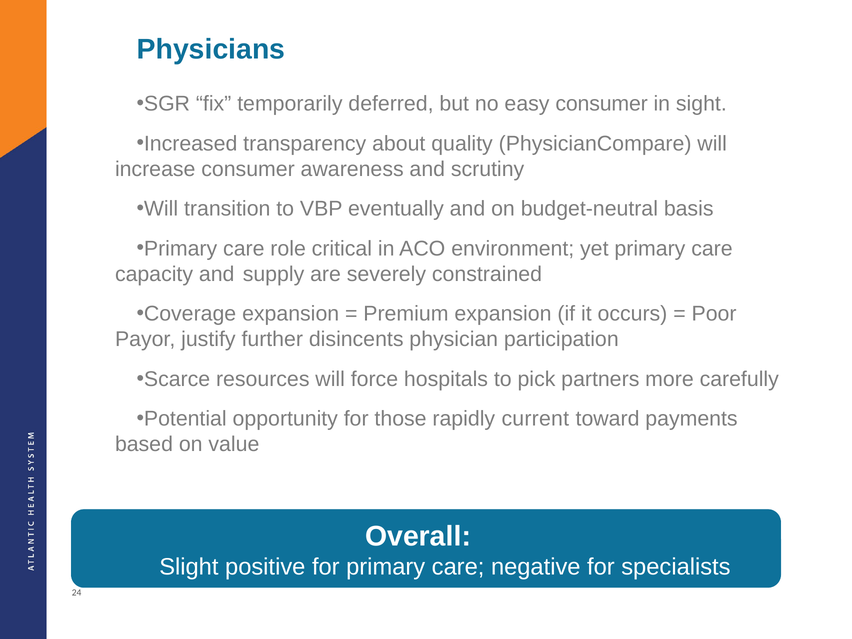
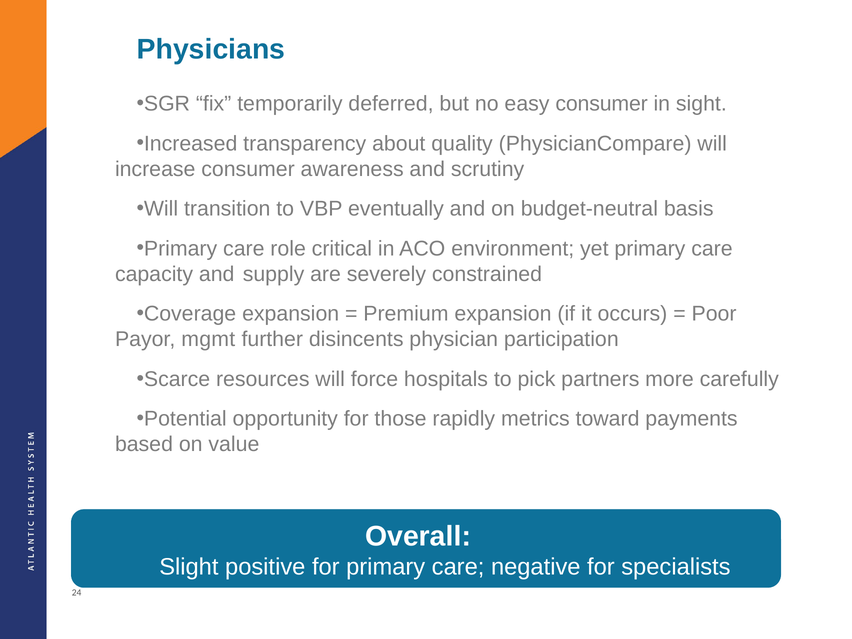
justify: justify -> mgmt (208, 339)
current: current -> metrics (535, 419)
